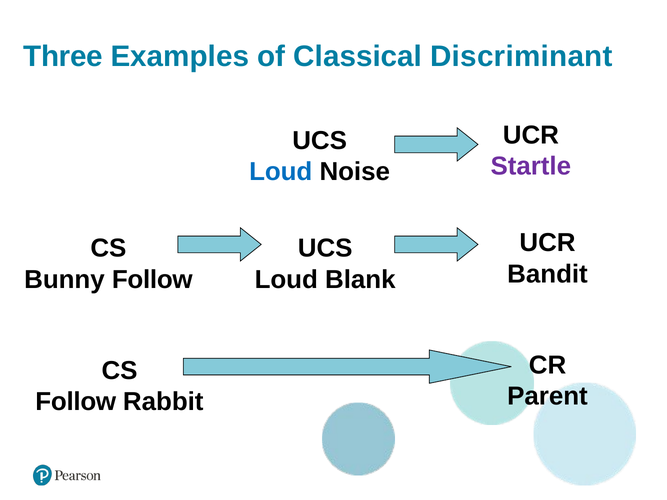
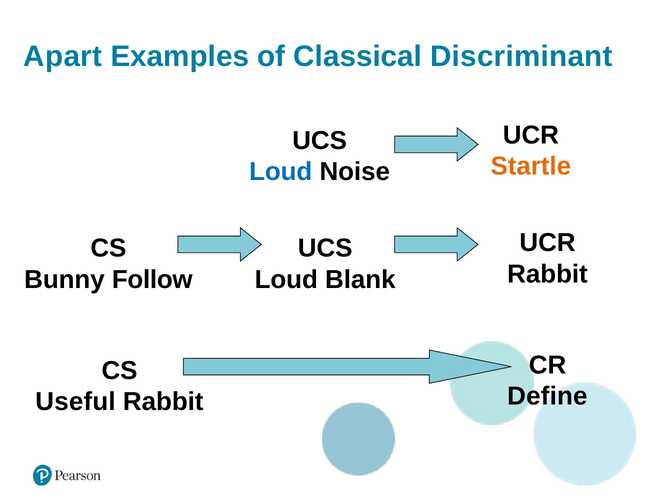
Three: Three -> Apart (63, 56)
Startle colour: purple -> orange (531, 166)
Bandit: Bandit -> Rabbit (547, 274)
Parent: Parent -> Define (547, 396)
Follow: Follow -> Useful (76, 402)
